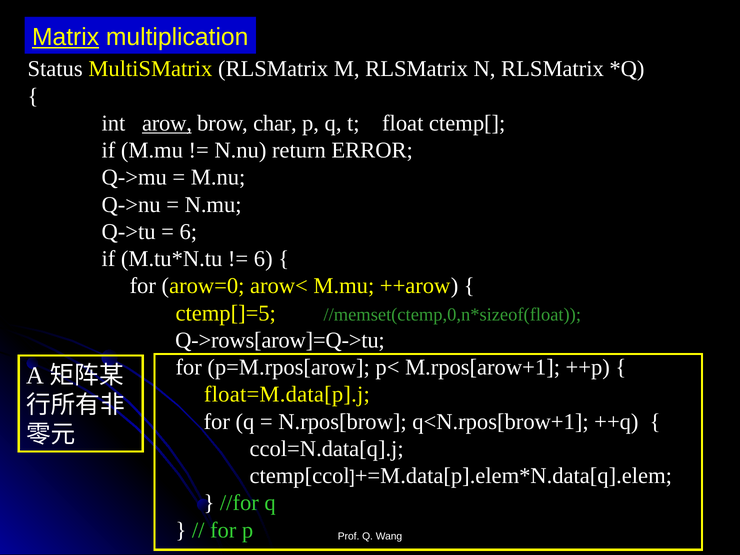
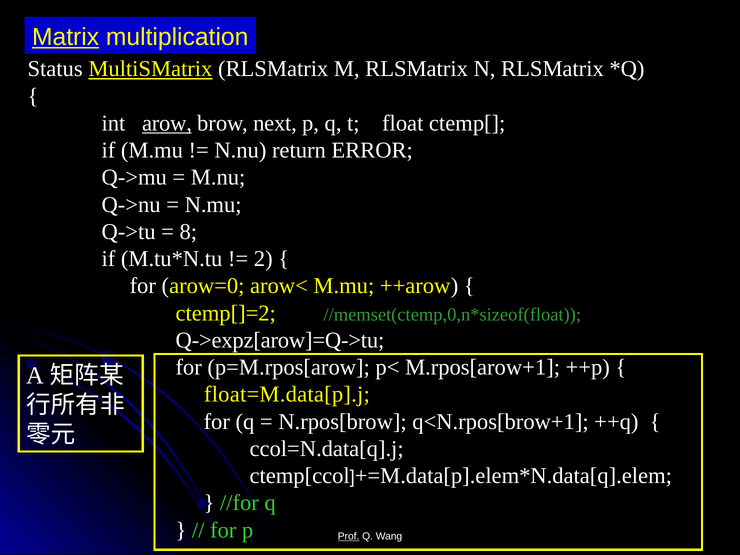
MultiSMatrix underline: none -> present (150, 69)
char: char -> next (275, 123)
6: 6 -> 8 (188, 232)
6: 6 -> 2 (263, 259)
ctemp[]=5: ctemp[]=5 -> ctemp[]=2 (226, 313)
Q->rows[arow]=Q->tu: Q->rows[arow]=Q->tu -> Q->expz[arow]=Q->tu (280, 340)
Prof underline: none -> present (349, 536)
